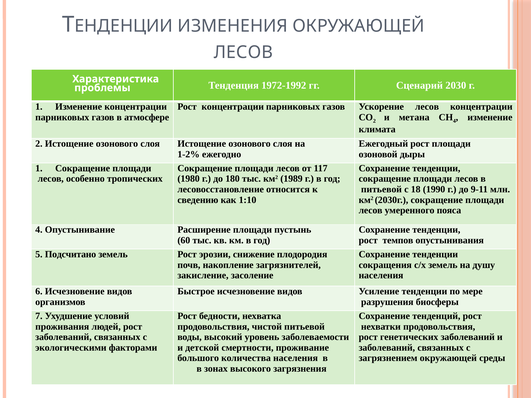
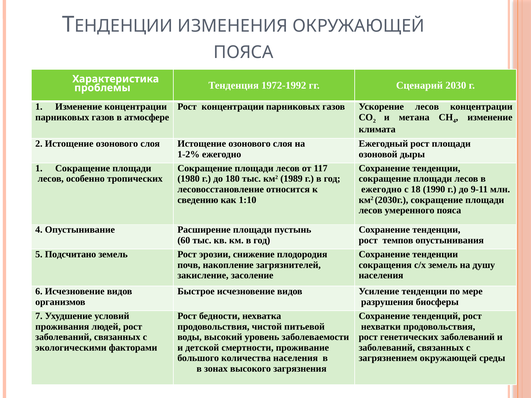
ЛЕСОВ: ЛЕСОВ -> ПОЯСА (243, 52)
питьевой: питьевой -> ежегодно (381, 189)
